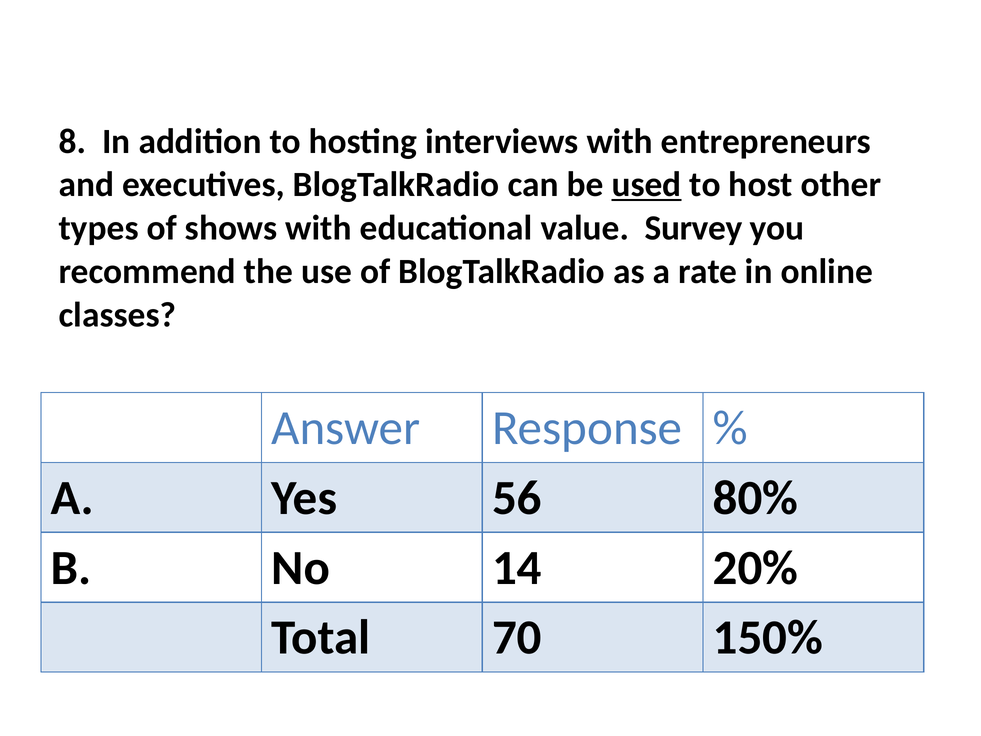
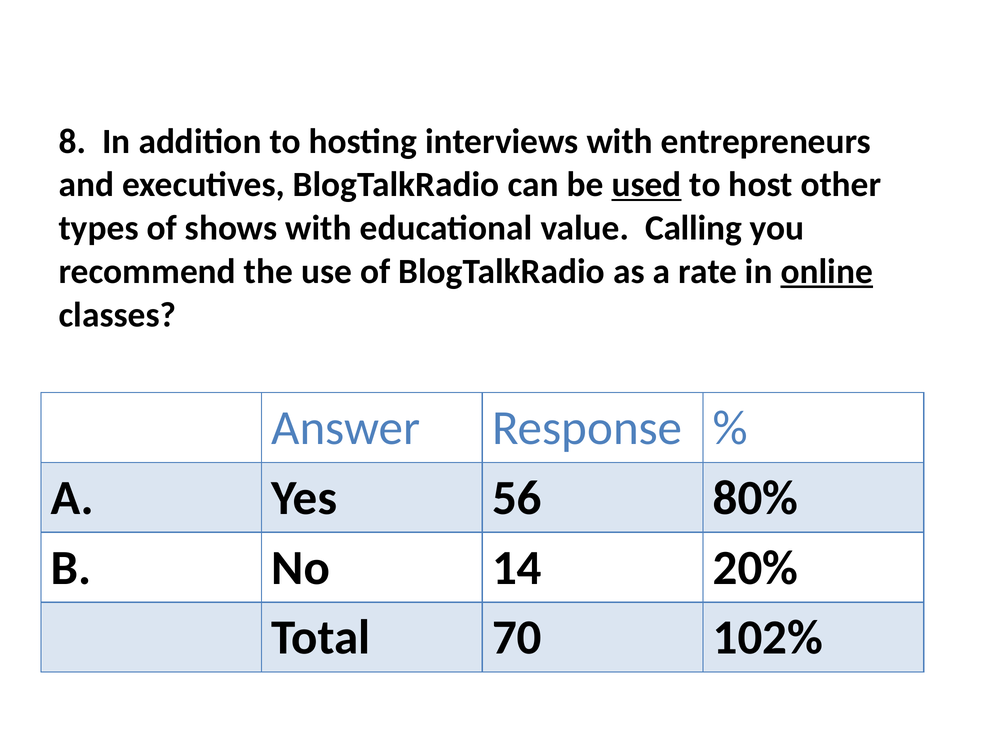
Survey: Survey -> Calling (694, 228)
online underline: none -> present (827, 271)
150%: 150% -> 102% (768, 637)
